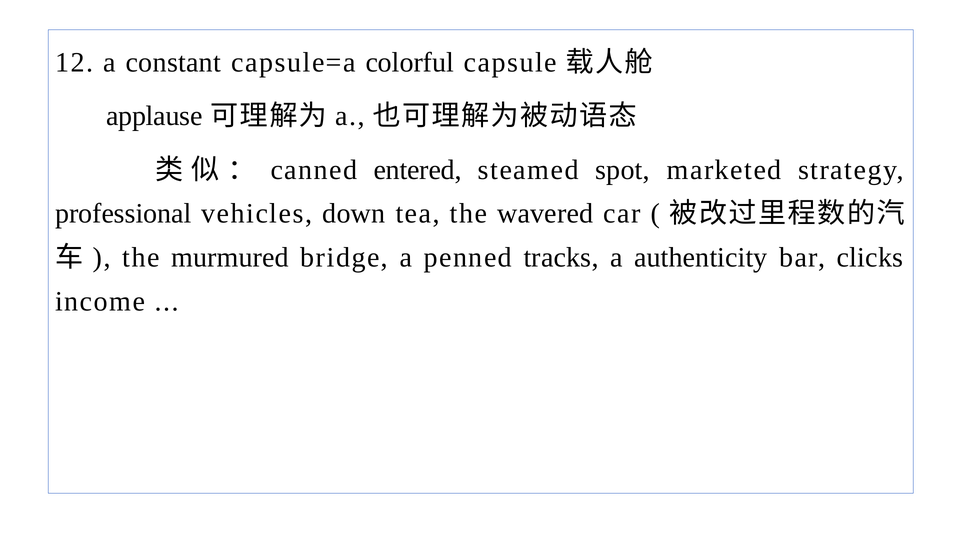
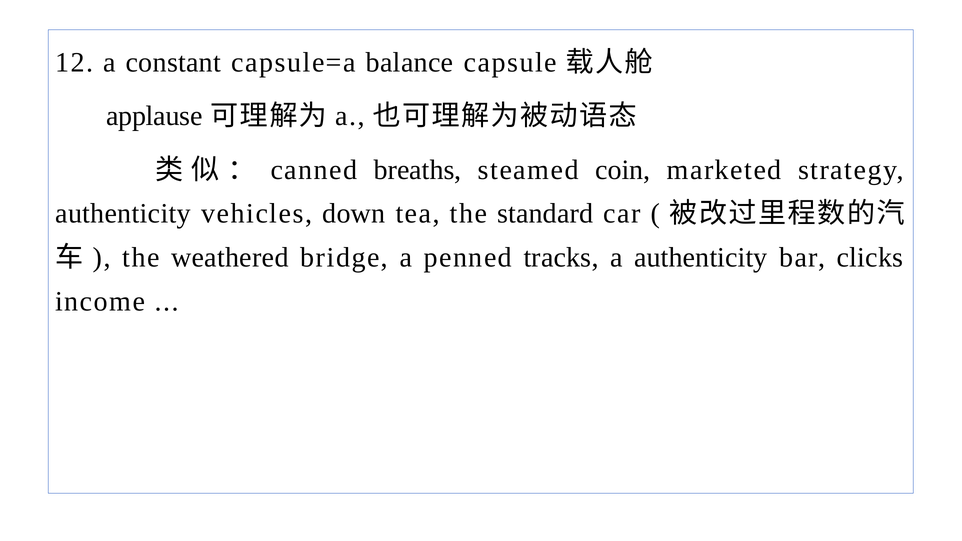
colorful: colorful -> balance (410, 62)
entered: entered -> breaths (418, 170)
spot: spot -> coin (623, 170)
professional: professional -> authenticity (123, 214)
wavered: wavered -> standard (545, 214)
murmured: murmured -> weathered (230, 258)
